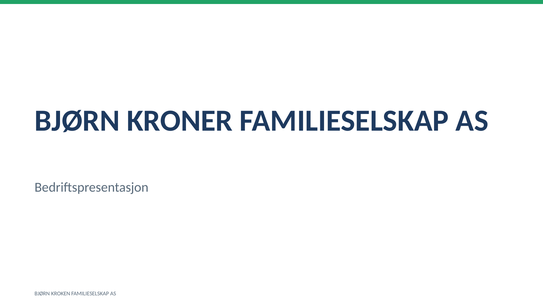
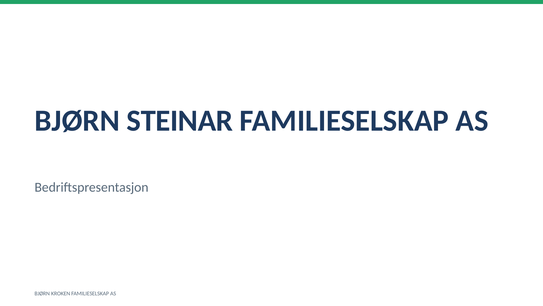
KRONER: KRONER -> STEINAR (180, 120)
